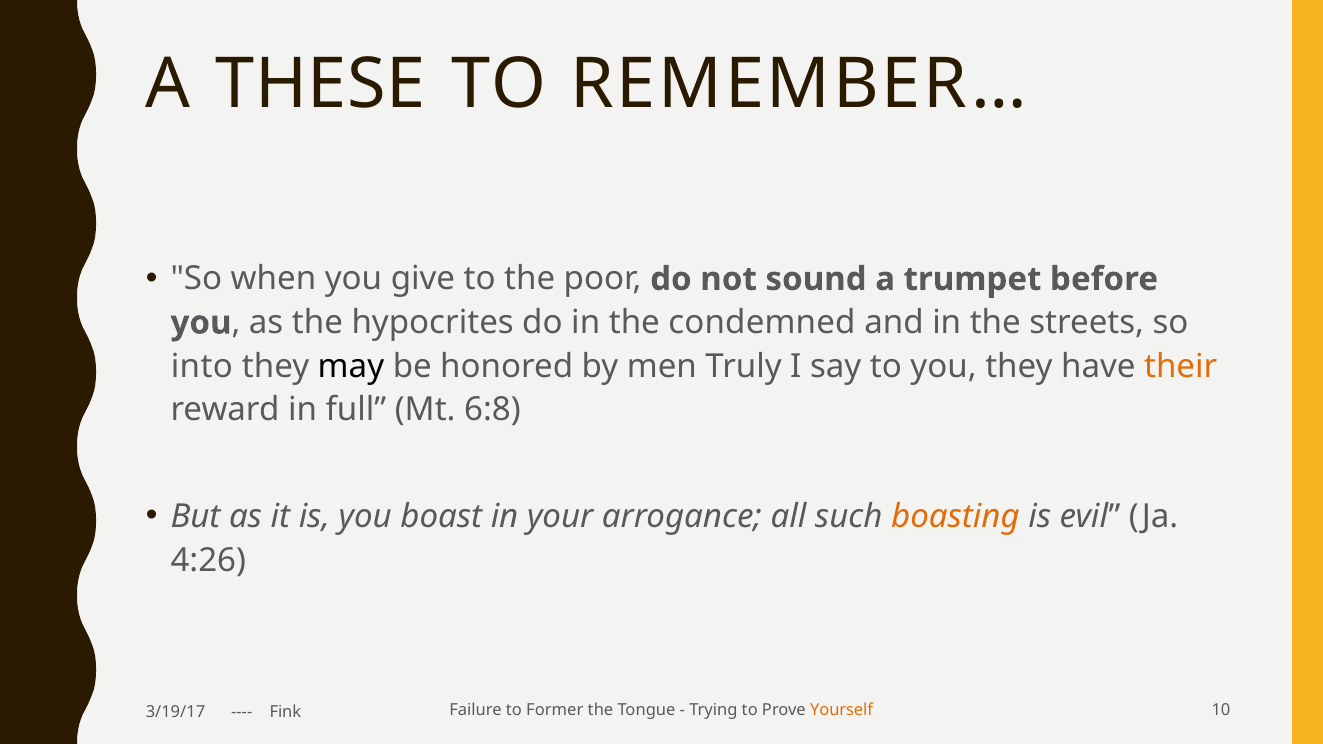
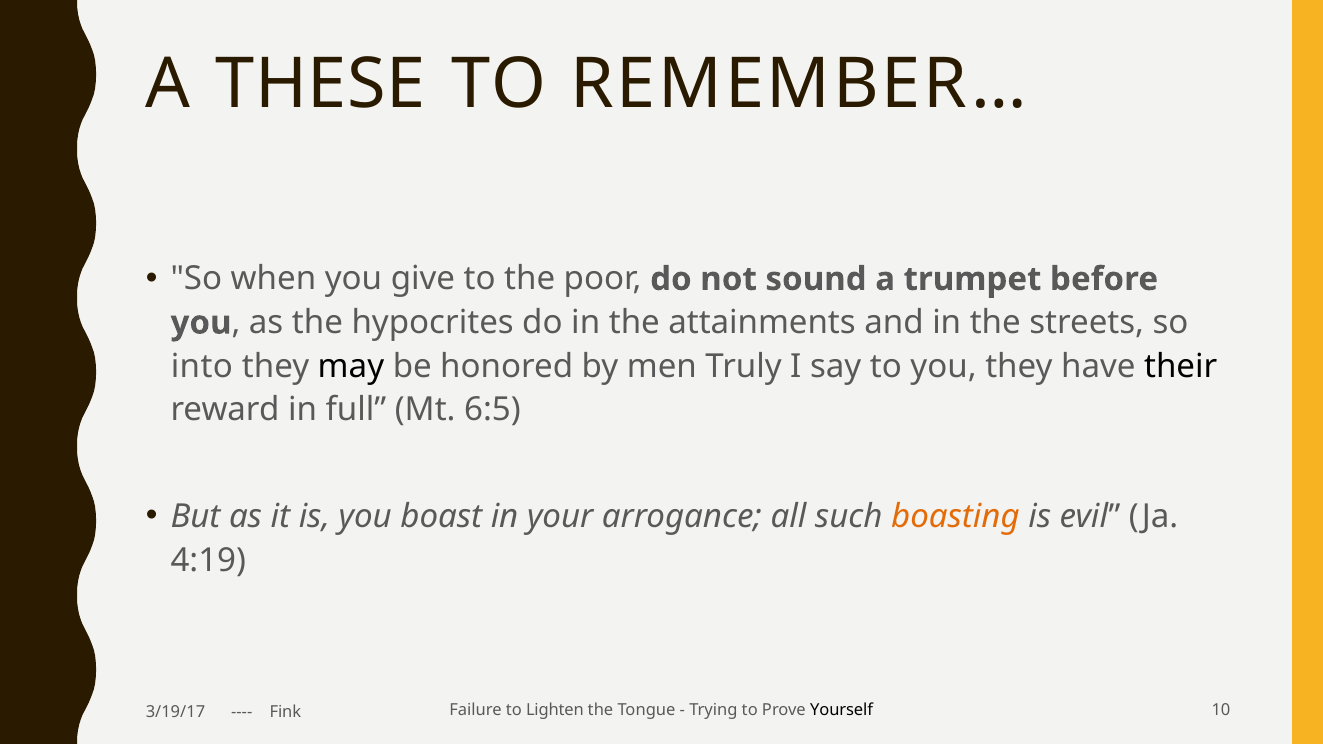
condemned: condemned -> attainments (762, 323)
their colour: orange -> black (1181, 366)
6:8: 6:8 -> 6:5 (492, 410)
4:26: 4:26 -> 4:19 (208, 560)
Former: Former -> Lighten (555, 710)
Yourself colour: orange -> black (842, 710)
